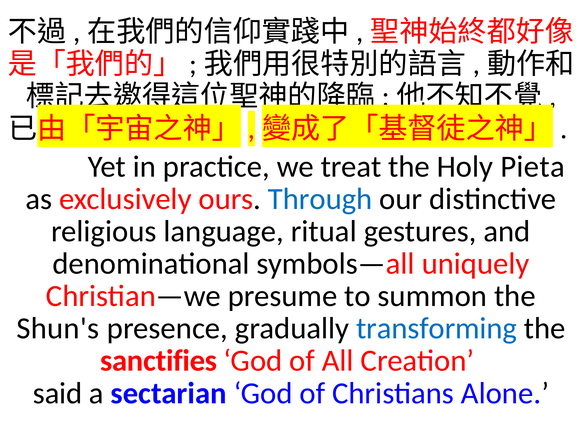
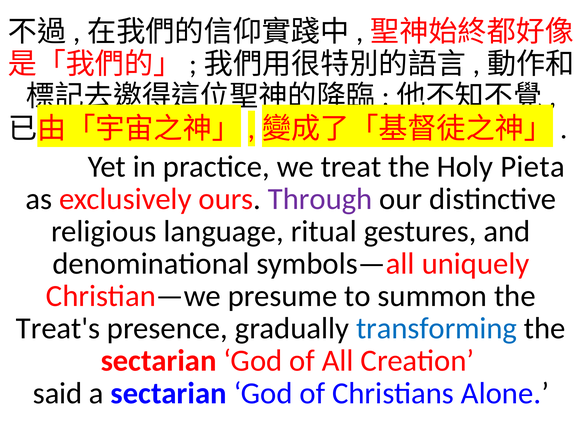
Through colour: blue -> purple (320, 199)
Shun's: Shun's -> Treat's (58, 328)
sanctifies: sanctifies -> sectarian (159, 360)
